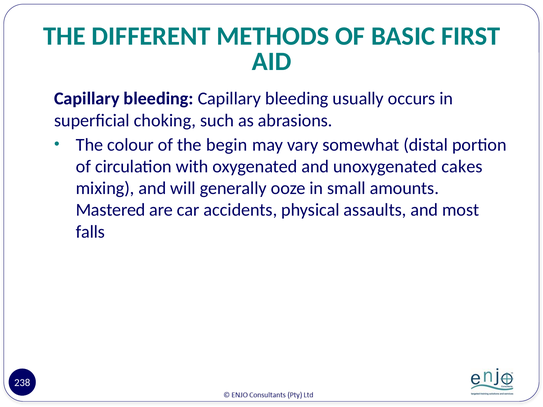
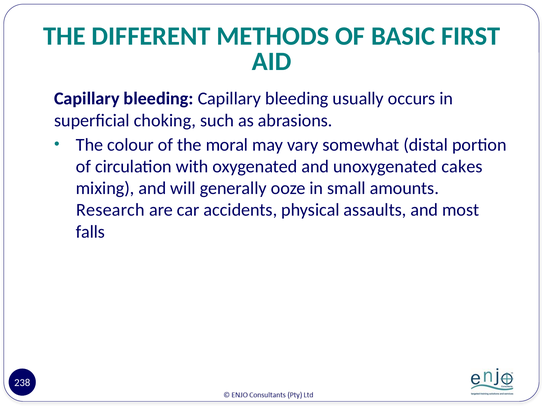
begin: begin -> moral (227, 145)
Mastered: Mastered -> Research (110, 210)
